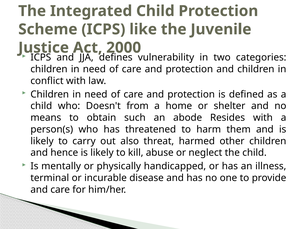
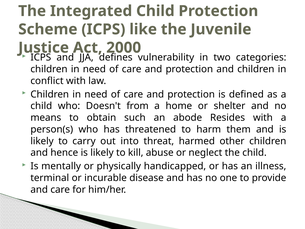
also: also -> into (130, 141)
